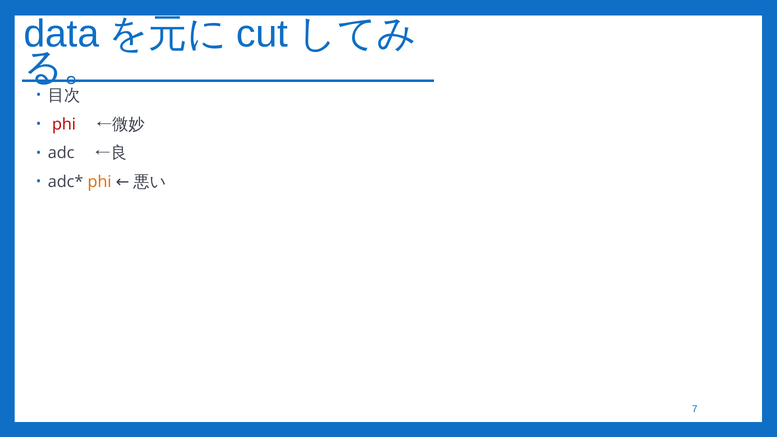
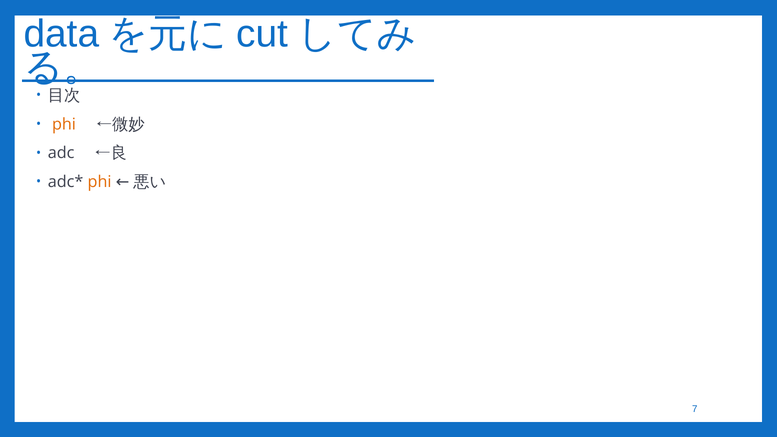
phi colour: red -> orange (64, 124)
